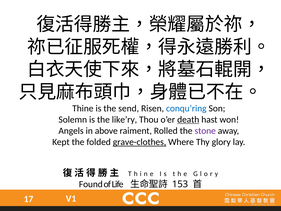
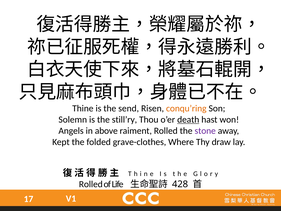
conqu’ring colour: blue -> orange (186, 108)
like’ry: like’ry -> still’ry (124, 119)
grave-clothes underline: present -> none (140, 142)
glory: glory -> draw (221, 142)
Found: Found -> Rolled (91, 184)
153: 153 -> 428 (180, 184)
